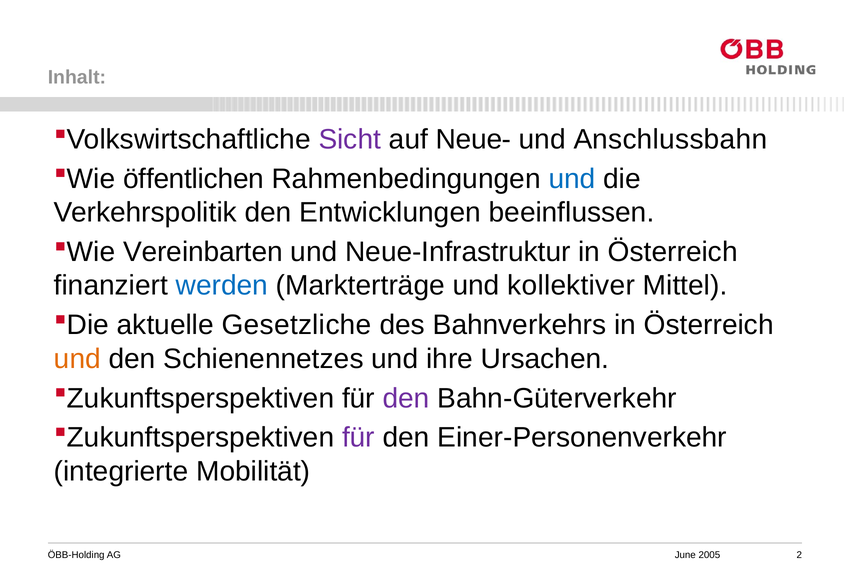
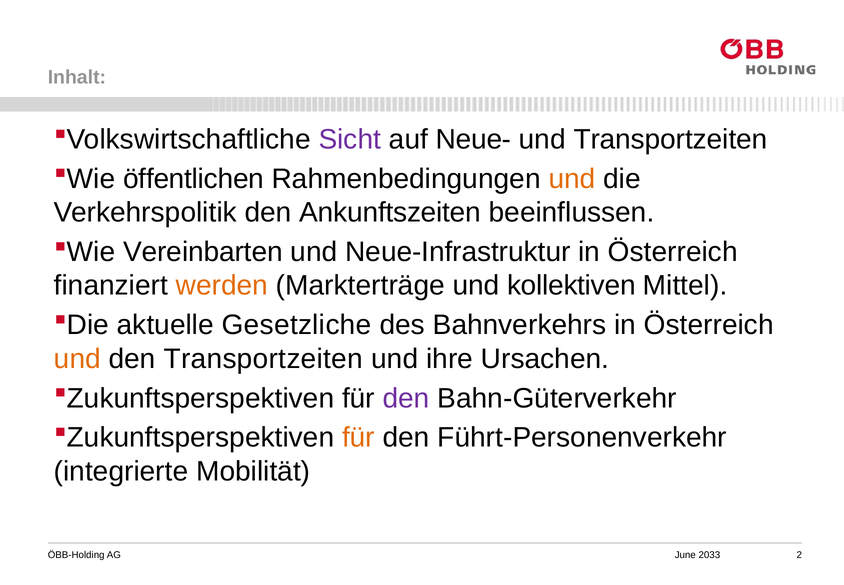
und Anschlussbahn: Anschlussbahn -> Transportzeiten (671, 139)
und colour: blue -> orange (572, 179)
Entwicklungen: Entwicklungen -> Ankunftszeiten (390, 212)
werden colour: blue -> orange (222, 285)
kollektiver: kollektiver -> kollektiven (571, 285)
den Schienennetzes: Schienennetzes -> Transportzeiten (263, 358)
für colour: purple -> orange (358, 437)
Einer-Personenverkehr: Einer-Personenverkehr -> Führt-Personenverkehr (582, 437)
2005: 2005 -> 2033 (709, 554)
